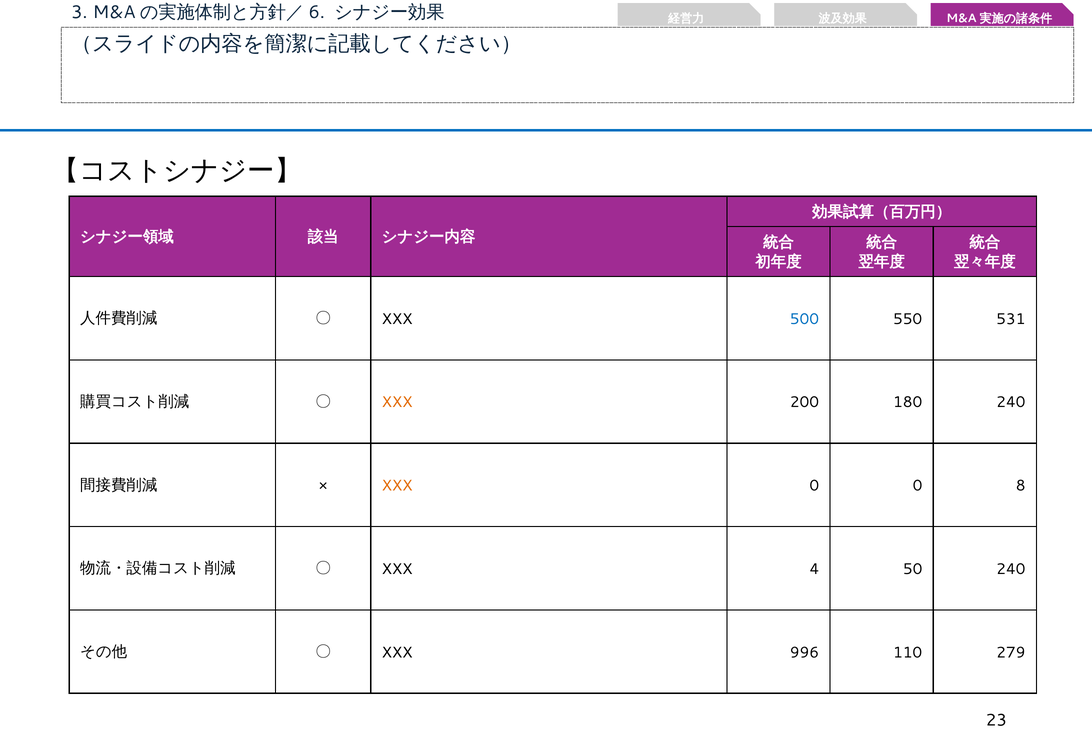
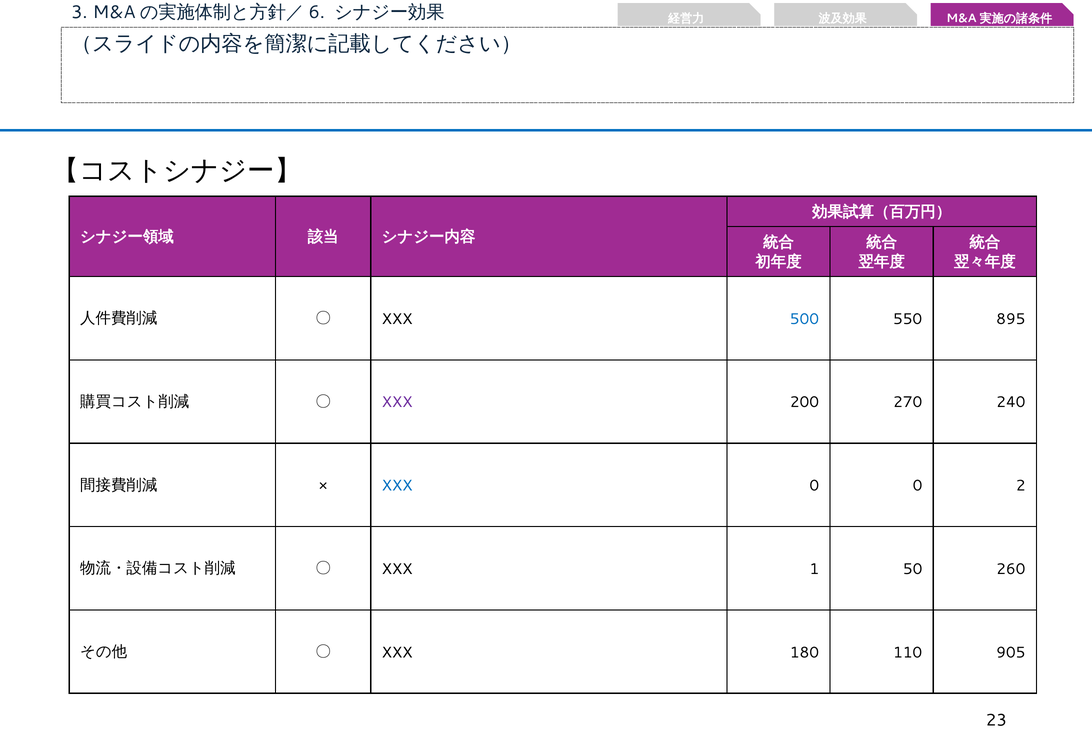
531: 531 -> 895 (1011, 319)
XXX colour: orange -> purple (397, 402)
180: 180 -> 270 (908, 402)
XXX colour: orange -> blue (397, 486)
8: 8 -> 2 (1021, 486)
4: 4 -> 1 (814, 569)
50 240: 240 -> 260 (1011, 569)
996: 996 -> 180 (804, 652)
279: 279 -> 905 (1011, 652)
